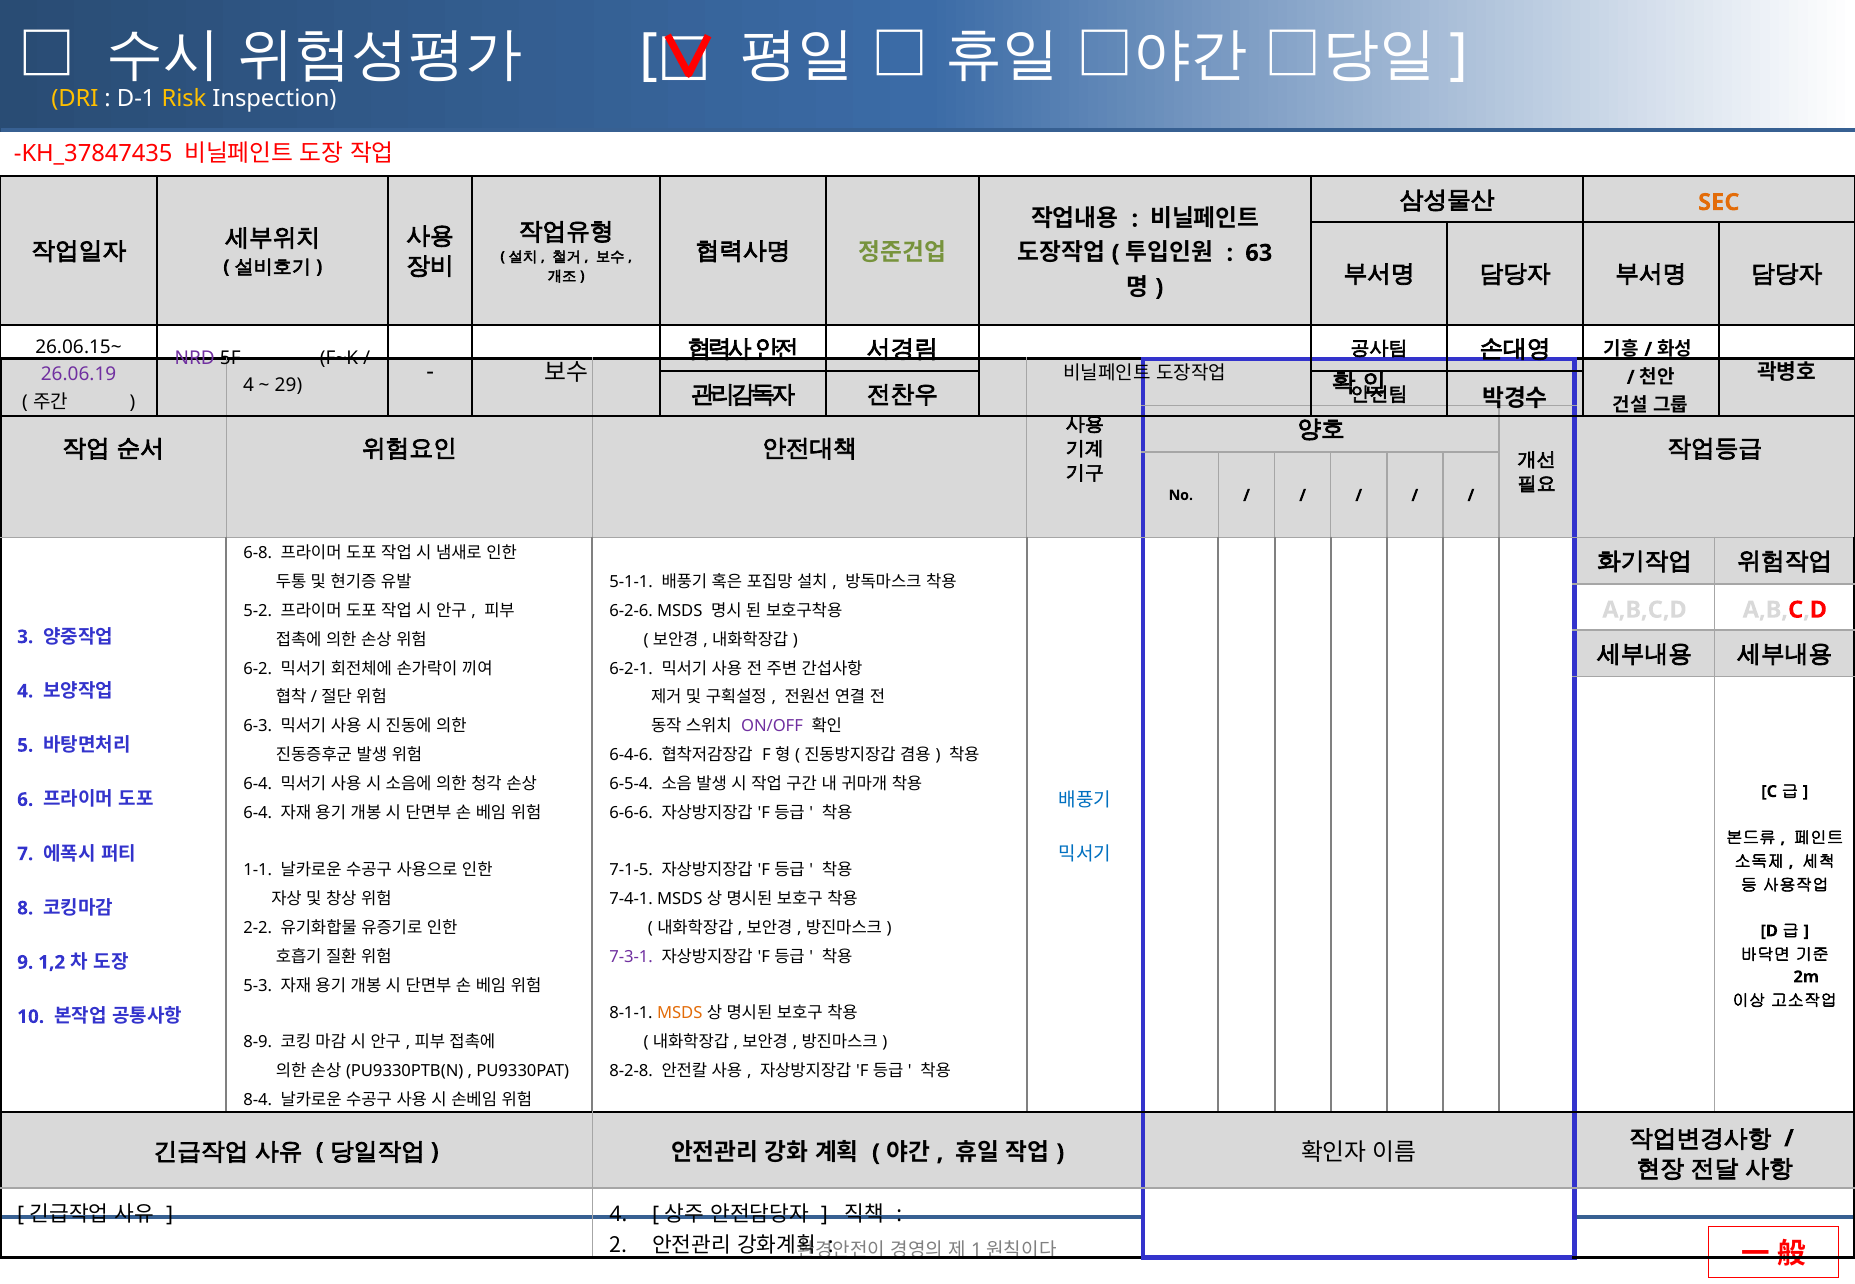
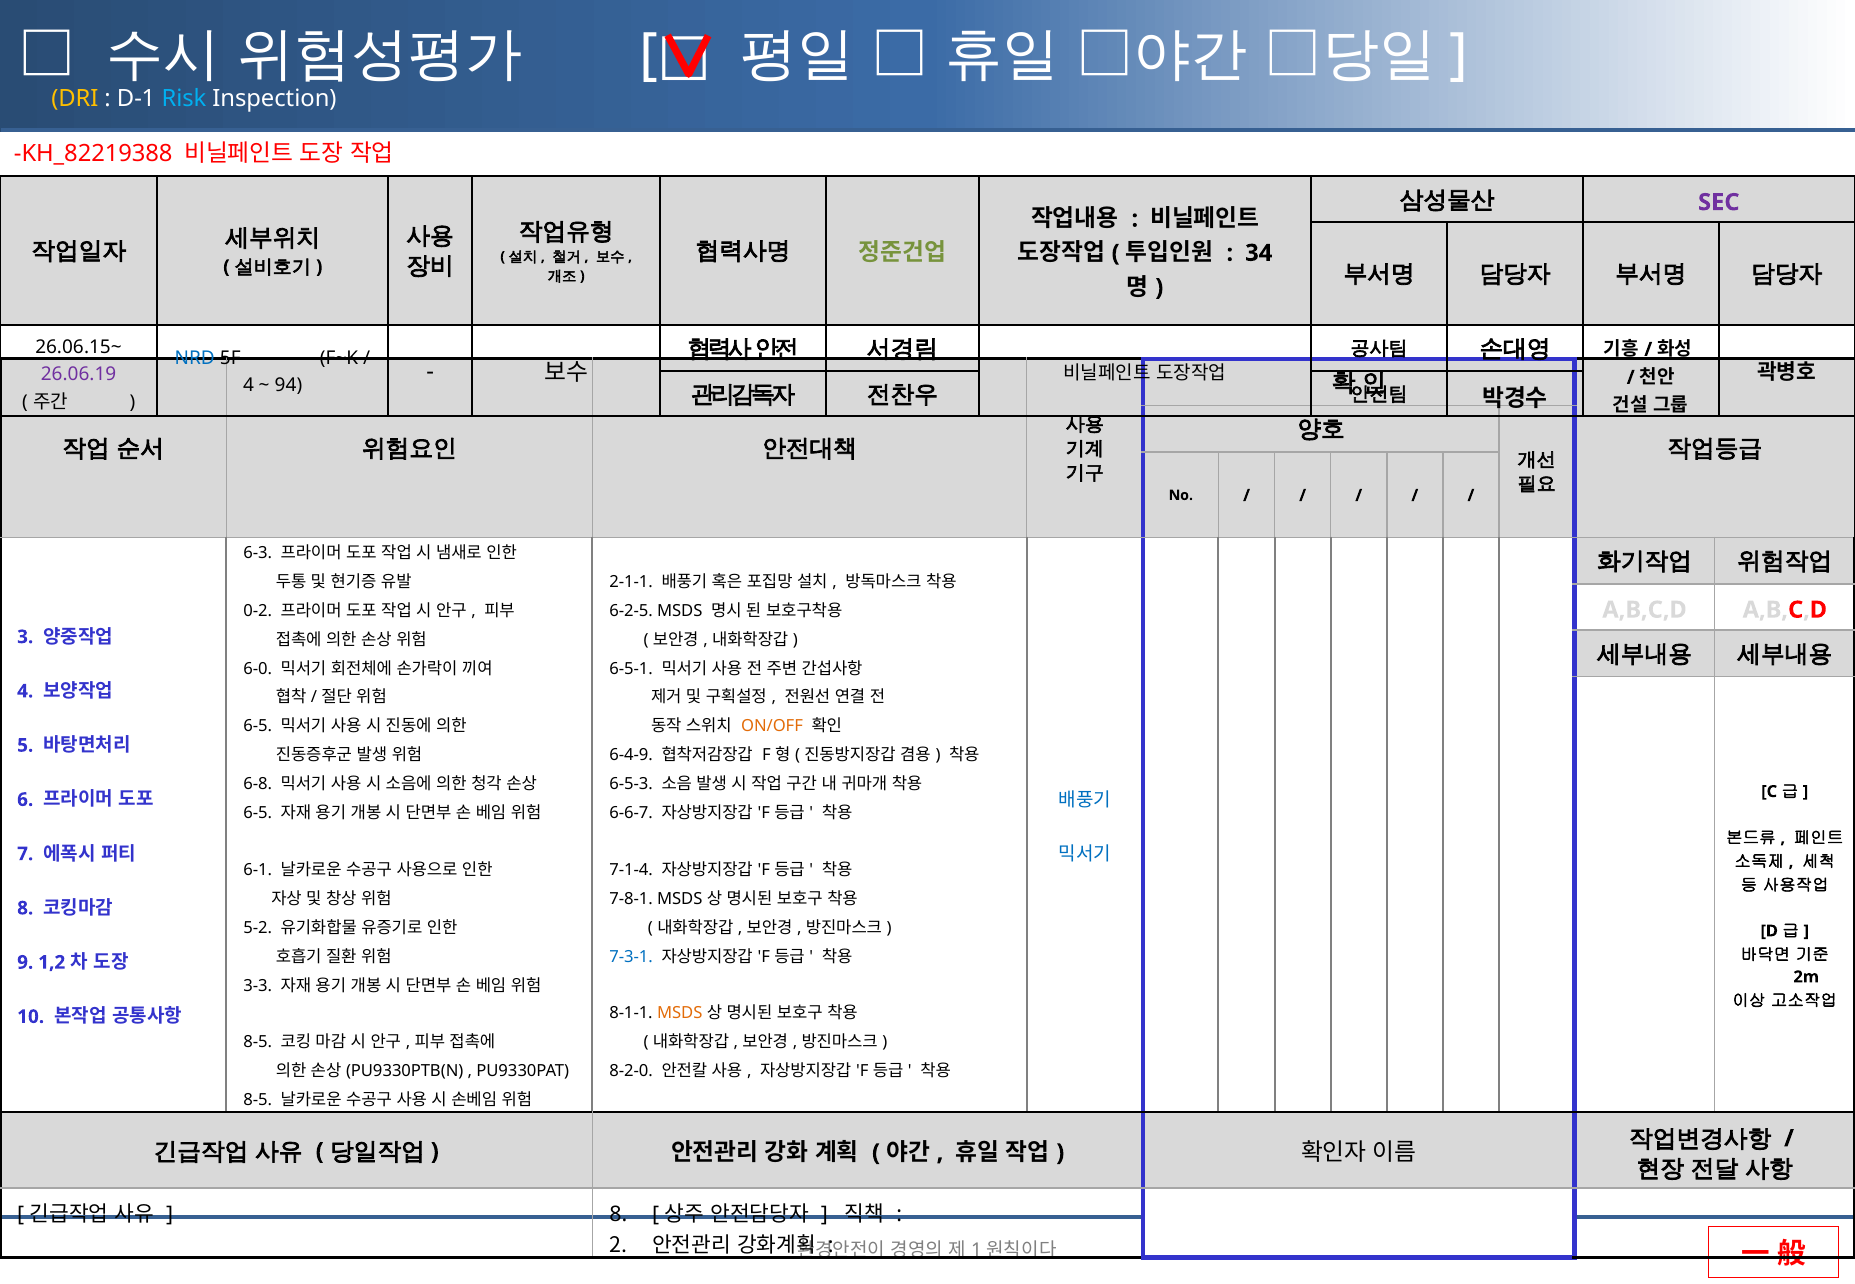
Risk colour: yellow -> light blue (184, 99)
KH_37847435: KH_37847435 -> KH_82219388 (93, 154)
SEC colour: orange -> purple (1719, 202)
63: 63 -> 34 (1259, 253)
NRD colour: purple -> blue (195, 359)
29: 29 -> 94 (288, 385)
6-8: 6-8 -> 6-3 (258, 553)
5-1-1: 5-1-1 -> 2-1-1 (631, 582)
5-2: 5-2 -> 0-2 (258, 611)
6-2-6: 6-2-6 -> 6-2-5 (631, 611)
6-2: 6-2 -> 6-0 (258, 669)
6-2-1: 6-2-1 -> 6-5-1 (631, 669)
ON/OFF colour: purple -> orange (772, 727)
6-3: 6-3 -> 6-5 (258, 727)
6-4-6: 6-4-6 -> 6-4-9 (631, 756)
6-4: 6-4 -> 6-8 (258, 785)
6-5-4: 6-5-4 -> 6-5-3 (631, 785)
6-4: 6-4 -> 6-5 (258, 814)
6-6-6: 6-6-6 -> 6-6-7 (631, 814)
1-1: 1-1 -> 6-1 (258, 870)
7-1-5: 7-1-5 -> 7-1-4 (631, 870)
7-4-1: 7-4-1 -> 7-8-1 (631, 899)
2-2: 2-2 -> 5-2 (258, 928)
7-3-1 colour: purple -> blue (631, 957)
5-3: 5-3 -> 3-3 (258, 986)
8-9: 8-9 -> 8-5 (258, 1043)
8-2-8: 8-2-8 -> 8-2-0 (631, 1071)
8-4: 8-4 -> 8-5 (258, 1100)
4: 4 -> 8 (618, 1214)
